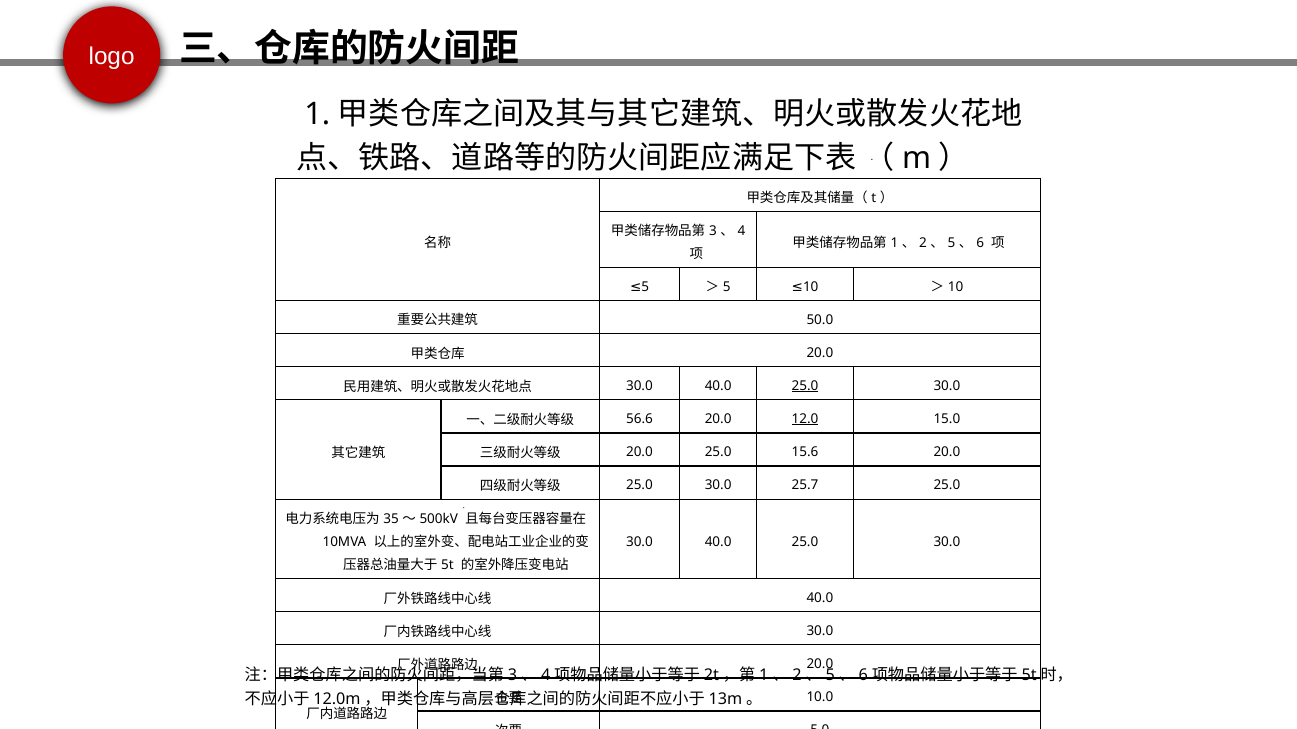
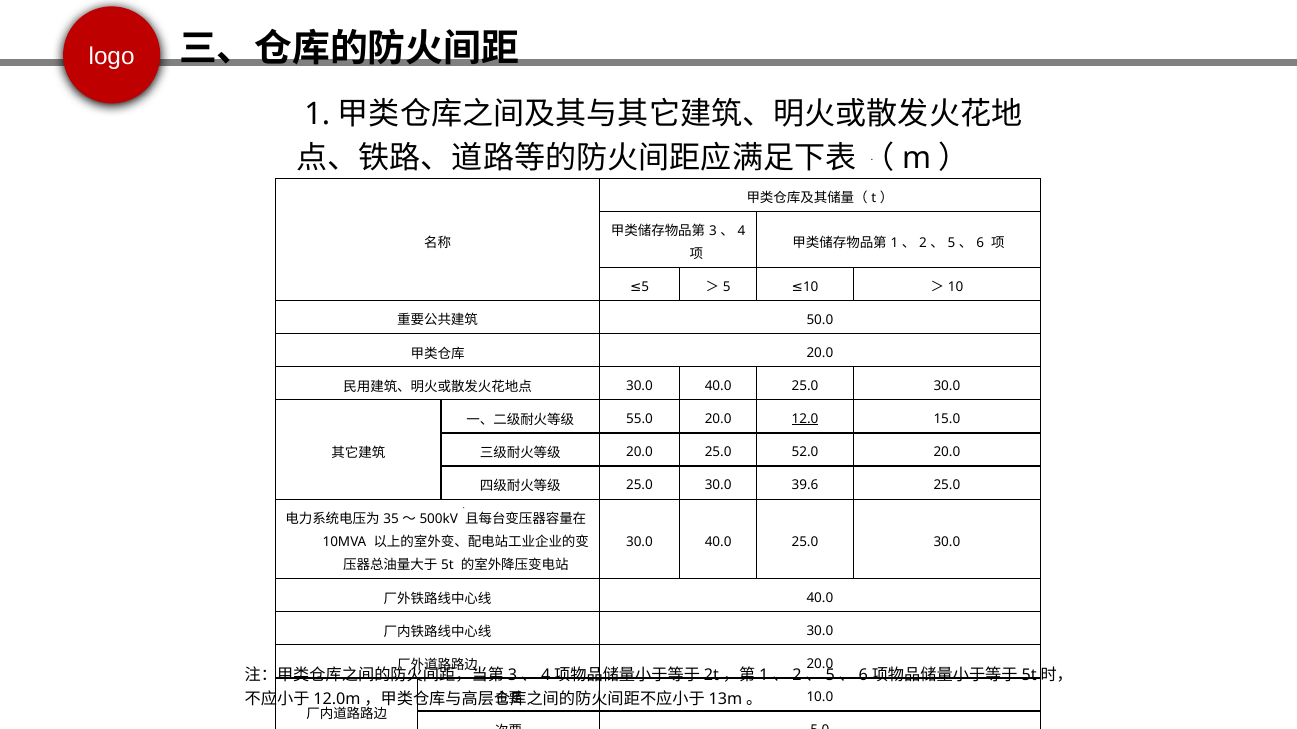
25.0 underline: present -> none (805, 386)
56.6: 56.6 -> 55.0 (640, 419)
15.6: 15.6 -> 52.0 (805, 452)
25.7: 25.7 -> 39.6 (805, 486)
